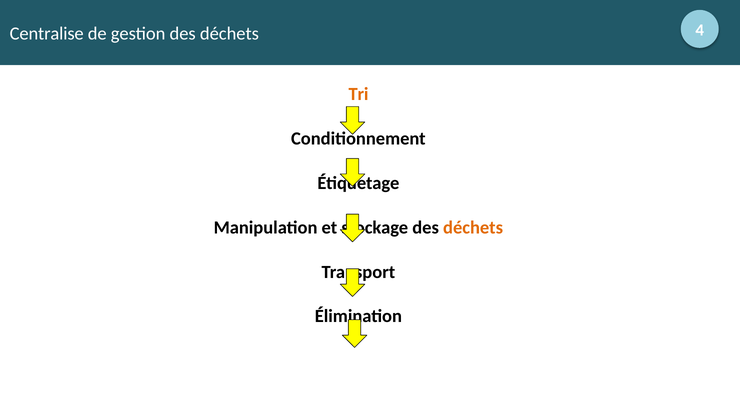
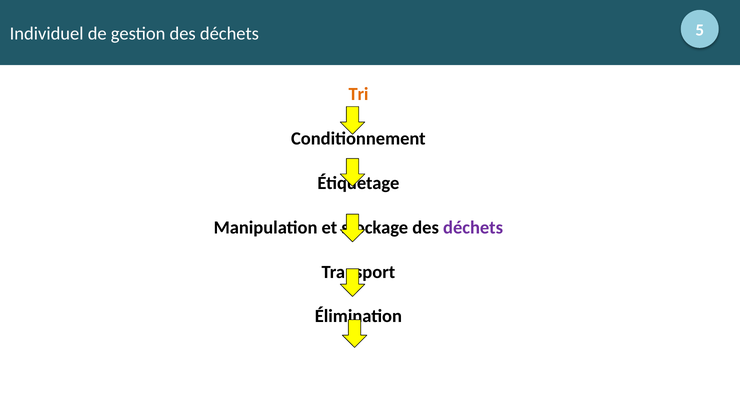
Centralise: Centralise -> Individuel (47, 34)
4: 4 -> 5 (700, 30)
déchets colour: orange -> purple (473, 227)
